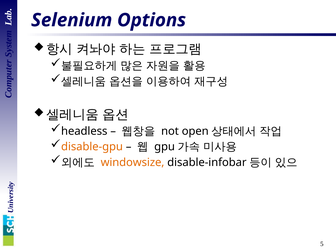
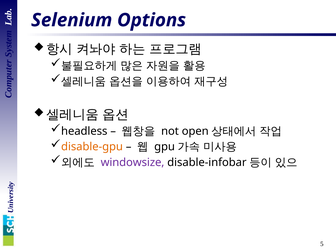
windowsize colour: orange -> purple (133, 162)
